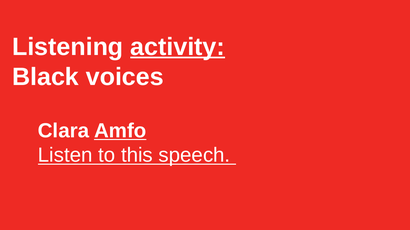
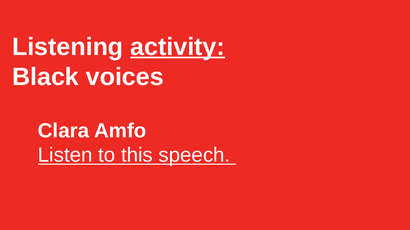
Amfo underline: present -> none (120, 131)
